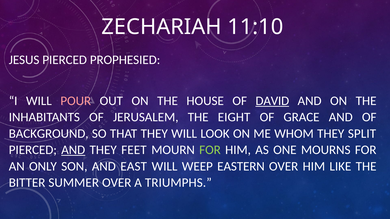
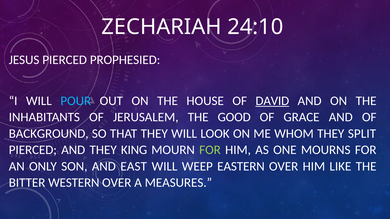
11:10: 11:10 -> 24:10 (255, 27)
POUR colour: pink -> light blue (76, 101)
EIGHT: EIGHT -> GOOD (234, 117)
AND underline: present -> none (73, 150)
FEET: FEET -> KING (134, 150)
SUMMER: SUMMER -> WESTERN (74, 183)
TRIUMPHS: TRIUMPHS -> MEASURES (178, 183)
